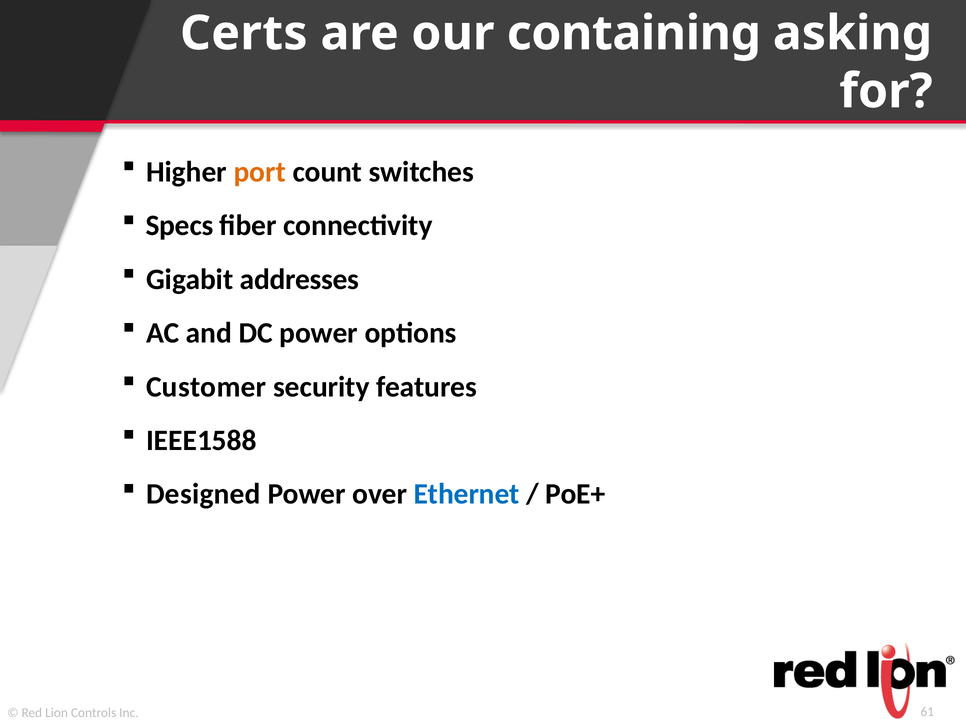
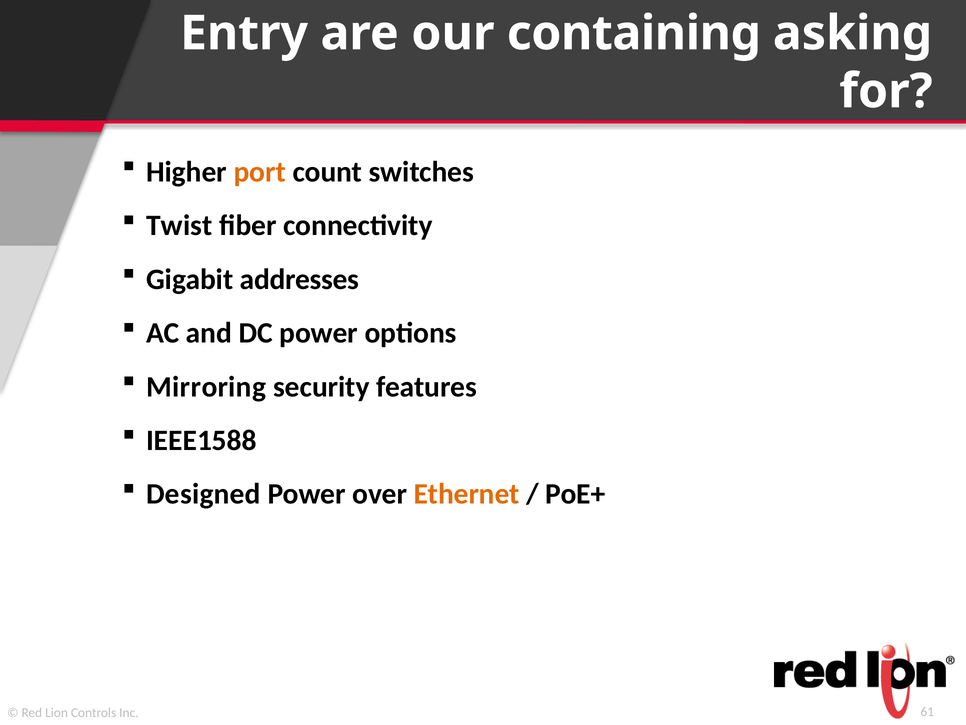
Certs: Certs -> Entry (244, 33)
Specs: Specs -> Twist (179, 226)
Customer: Customer -> Mirroring (206, 387)
Ethernet colour: blue -> orange (467, 494)
